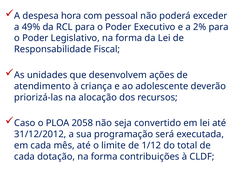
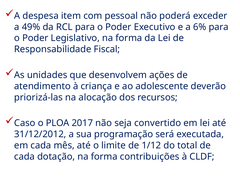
hora: hora -> item (71, 16)
2%: 2% -> 6% (200, 27)
2058: 2058 -> 2017 (82, 123)
